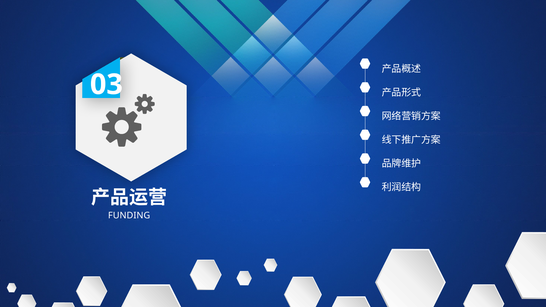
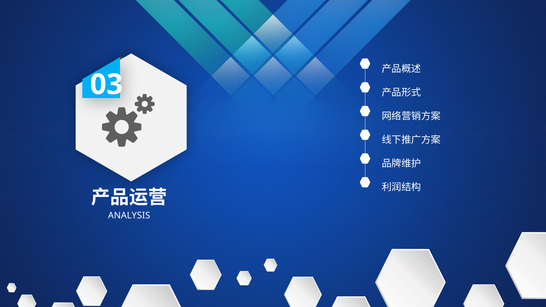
FUNDING: FUNDING -> ANALYSIS (129, 216)
